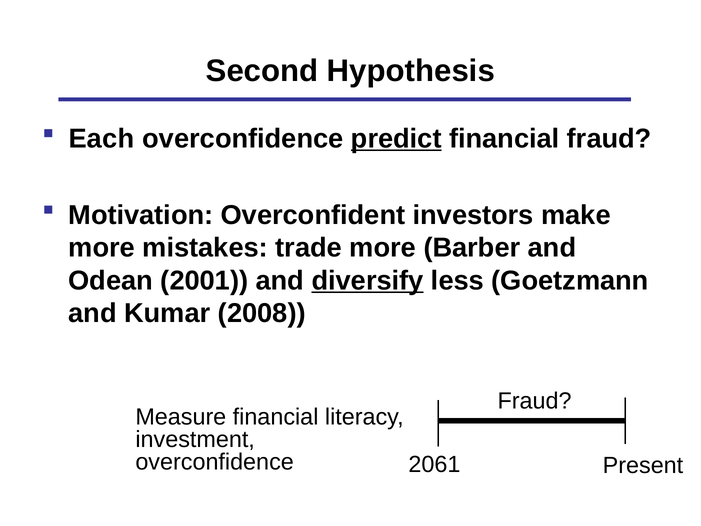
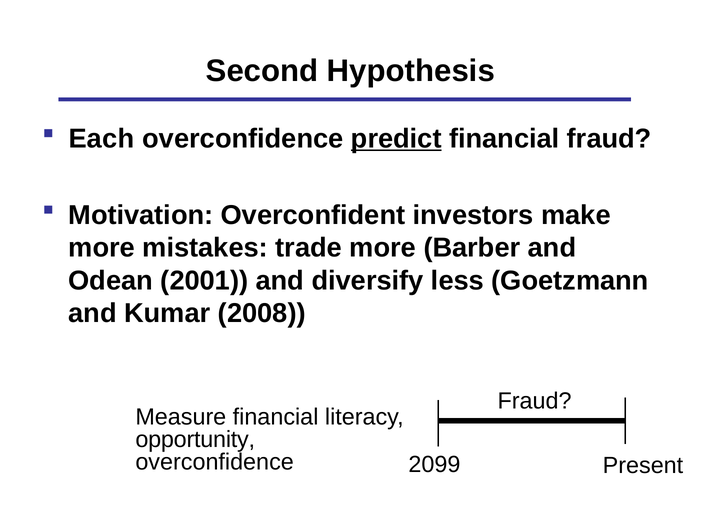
diversify underline: present -> none (368, 280)
investment: investment -> opportunity (195, 439)
2061: 2061 -> 2099 (434, 464)
